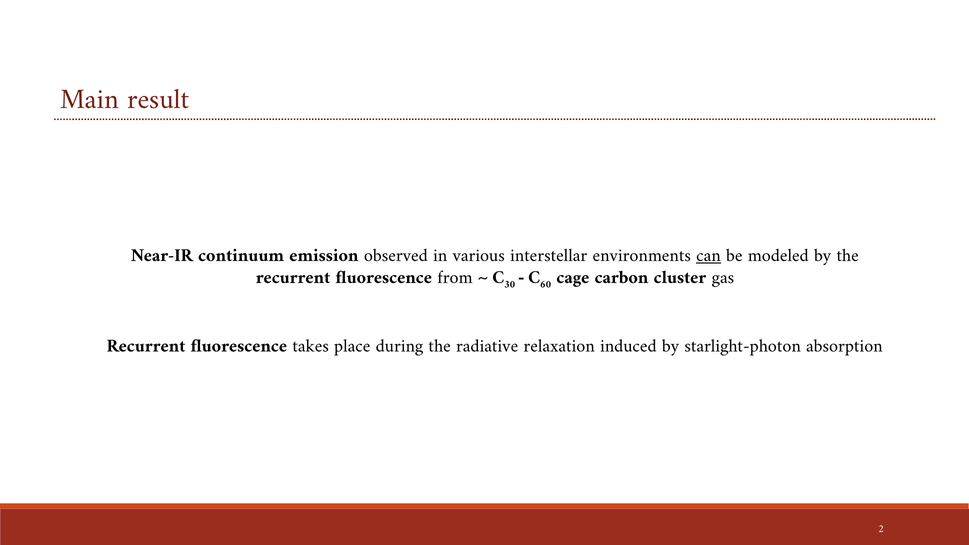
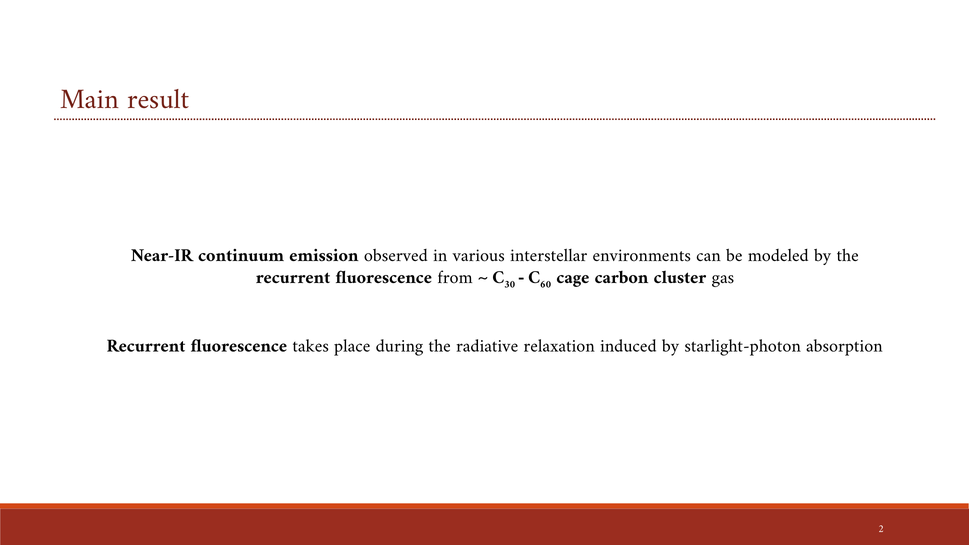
can underline: present -> none (708, 255)
